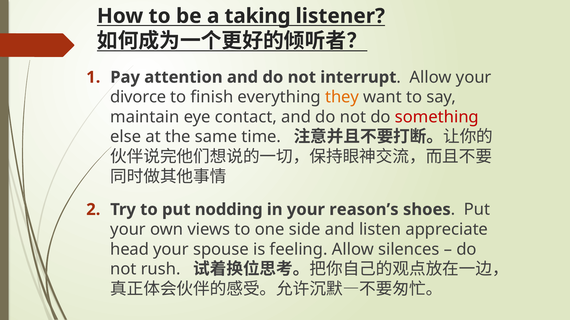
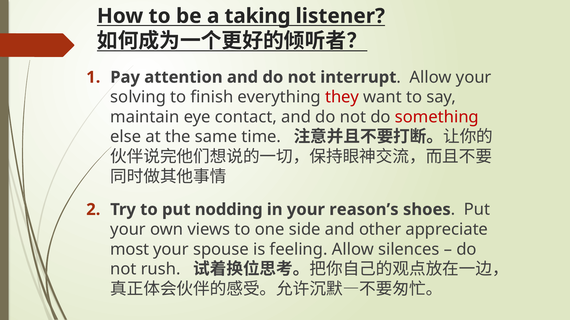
divorce: divorce -> solving (138, 97)
they colour: orange -> red (342, 97)
listen: listen -> other (380, 230)
head: head -> most (130, 250)
